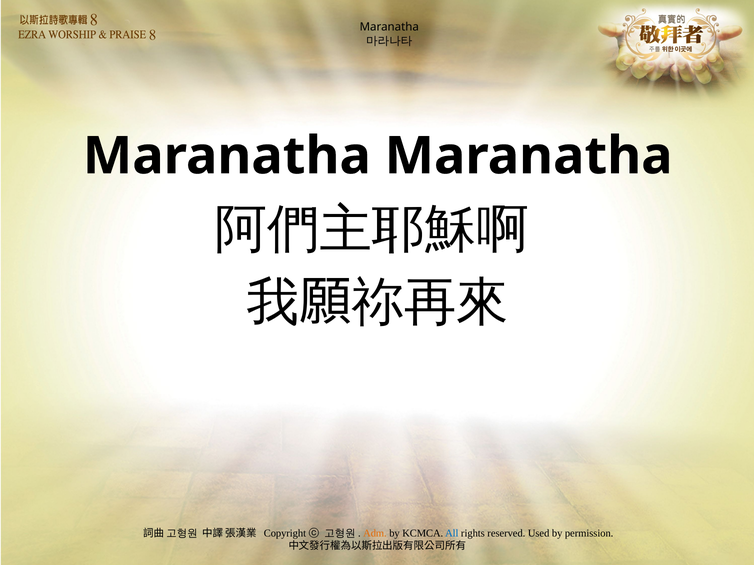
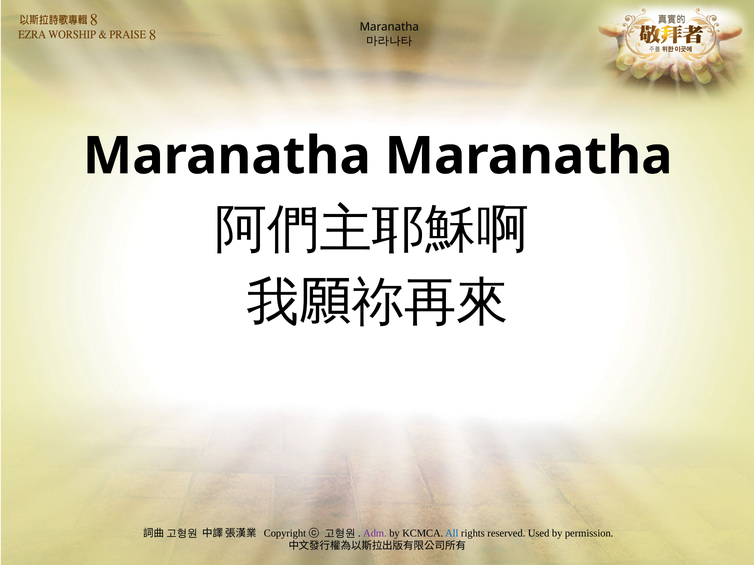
Adm colour: orange -> purple (375, 534)
